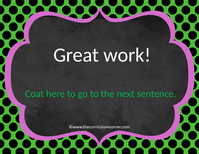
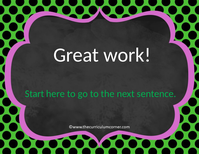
Coat: Coat -> Start (35, 94)
